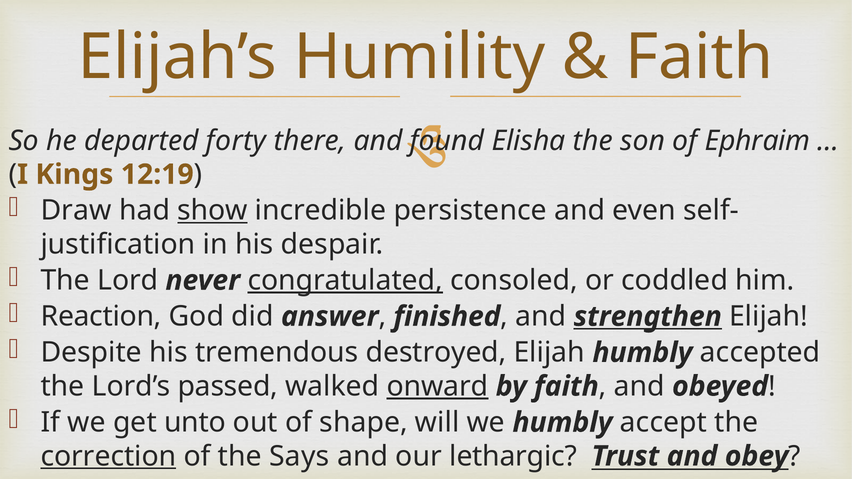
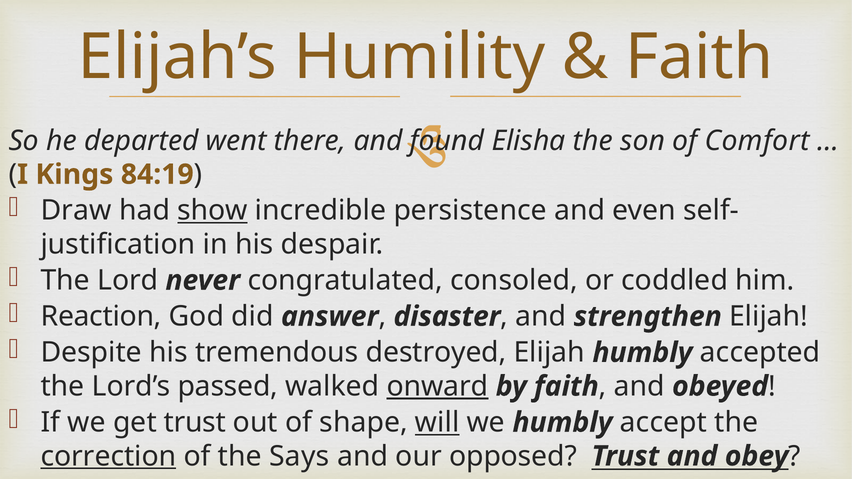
forty: forty -> went (236, 141)
Ephraim: Ephraim -> Comfort (757, 141)
12:19: 12:19 -> 84:19 (157, 175)
congratulated underline: present -> none (345, 281)
finished: finished -> disaster (447, 317)
strengthen underline: present -> none (648, 317)
get unto: unto -> trust (195, 423)
will underline: none -> present (437, 423)
lethargic: lethargic -> opposed (513, 456)
